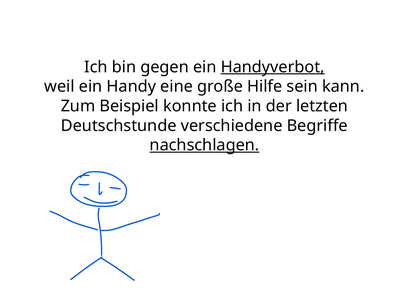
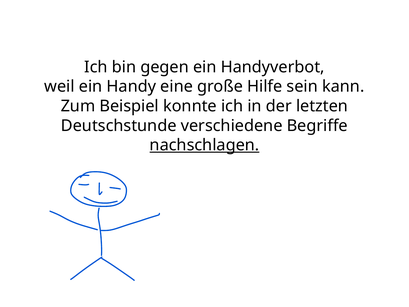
Handyverbot underline: present -> none (273, 67)
